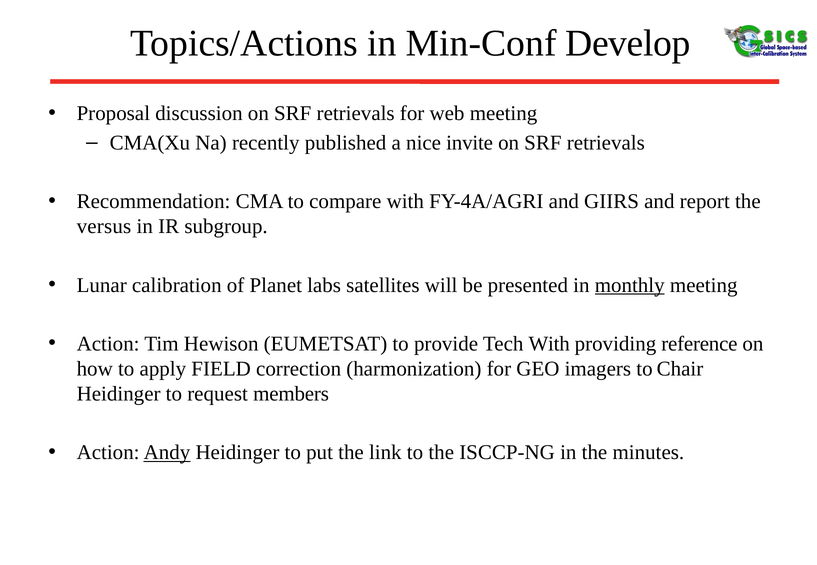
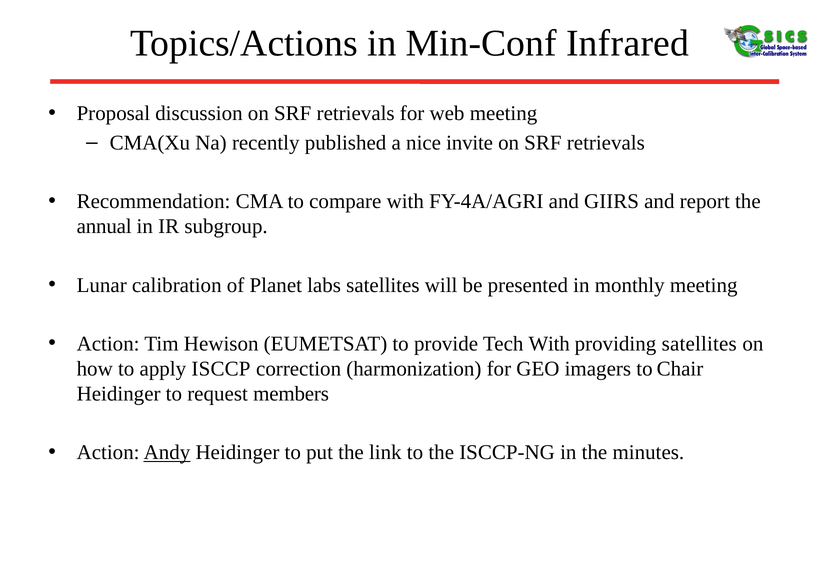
Develop: Develop -> Infrared (628, 43)
versus: versus -> annual (104, 227)
monthly underline: present -> none (630, 285)
providing reference: reference -> satellites (699, 344)
FIELD: FIELD -> ISCCP (221, 369)
